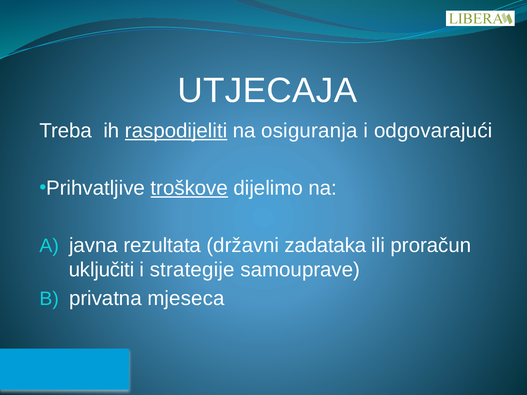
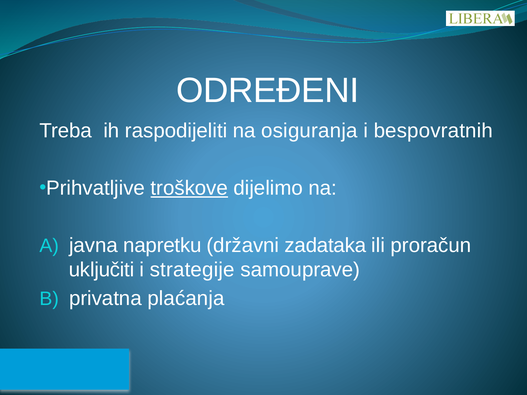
UTJECAJA: UTJECAJA -> ODREĐENI (268, 91)
raspodijeliti underline: present -> none (176, 131)
odgovarajući: odgovarajući -> bespovratnih (433, 131)
rezultata: rezultata -> napretku (162, 246)
mjeseca: mjeseca -> plaćanja (186, 299)
